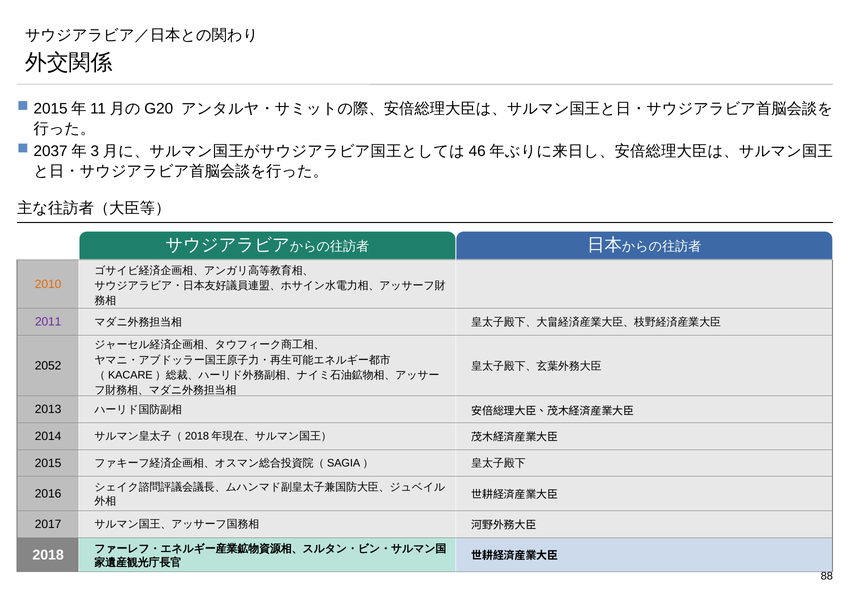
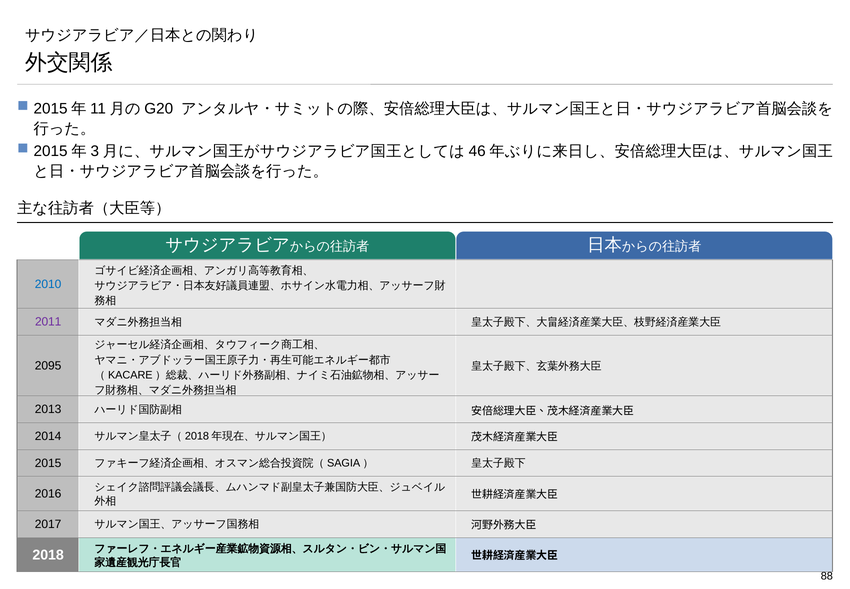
2037: 2037 -> 2015 (51, 151)
2010 colour: orange -> blue (48, 284)
2052: 2052 -> 2095 (48, 365)
